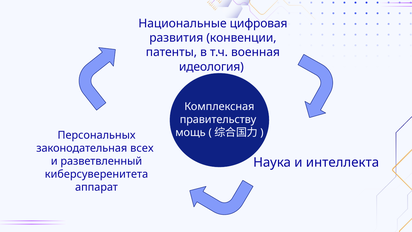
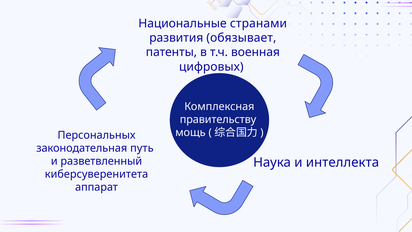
цифровая: цифровая -> странами (258, 23)
конвенции: конвенции -> обязывает (241, 38)
идеология: идеология -> цифровых (211, 67)
всех: всех -> путь (142, 148)
